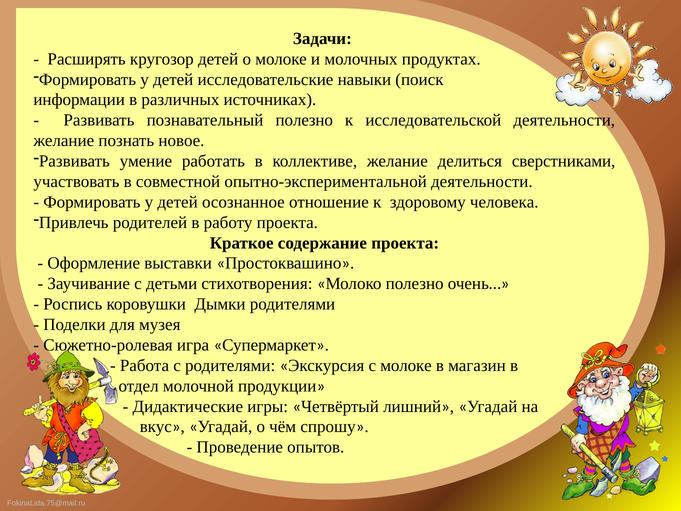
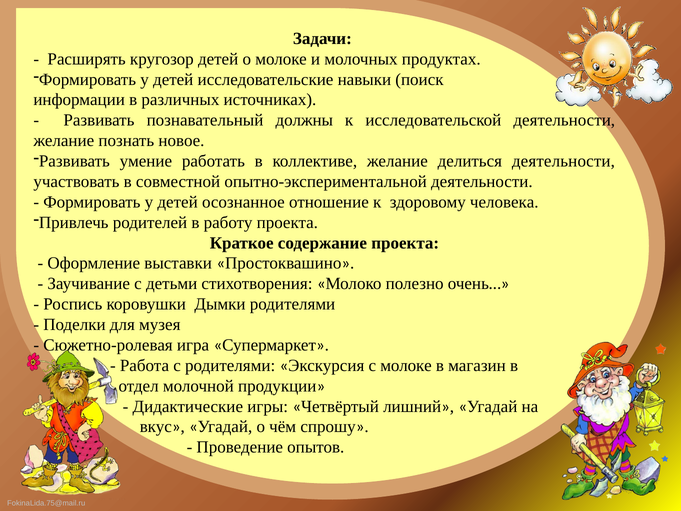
познавательный полезно: полезно -> должны (304, 120)
делиться сверстниками: сверстниками -> деятельности (563, 161)
